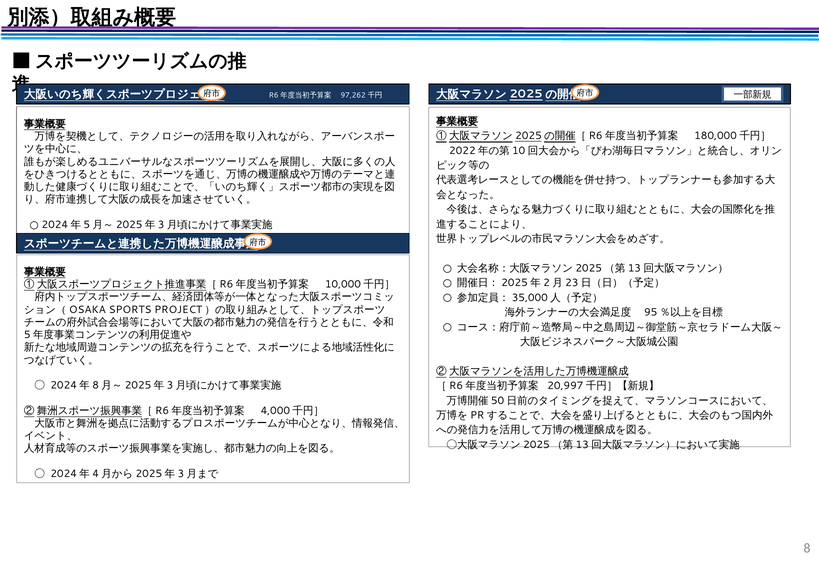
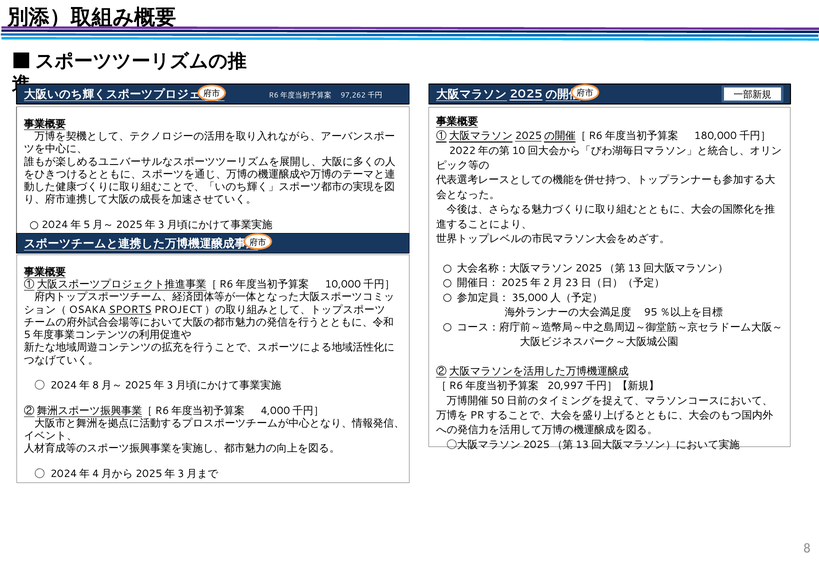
SPORTS underline: none -> present (130, 310)
